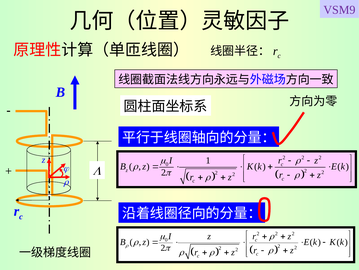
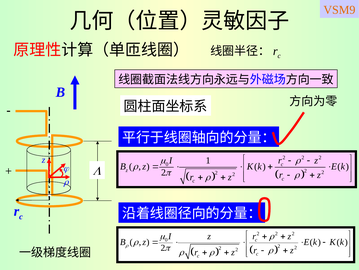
VSM9 colour: purple -> orange (339, 10)
